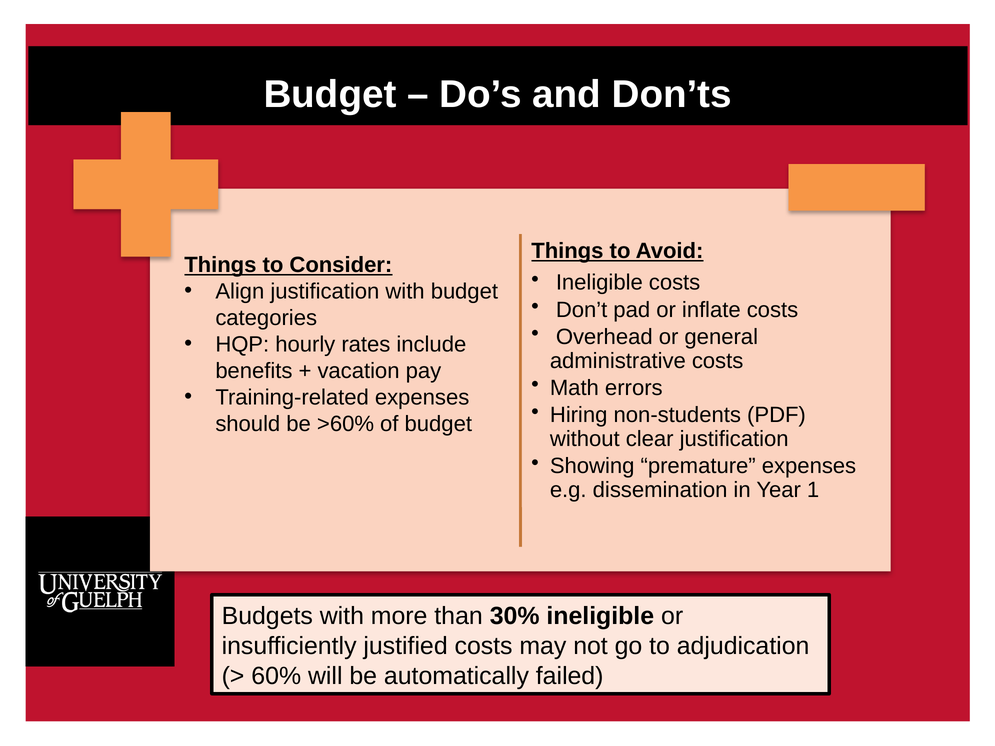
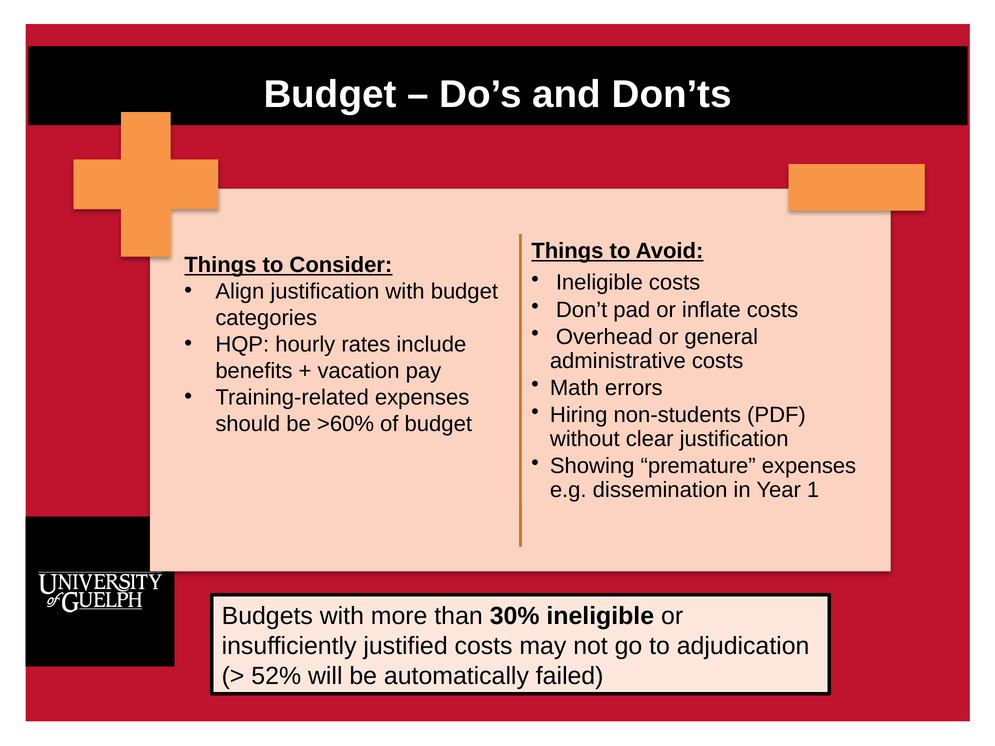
60%: 60% -> 52% (276, 676)
